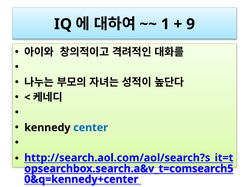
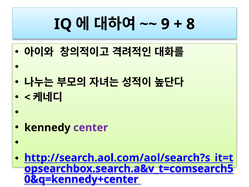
1: 1 -> 9 (165, 24)
9: 9 -> 8 (191, 24)
center colour: blue -> purple (91, 127)
